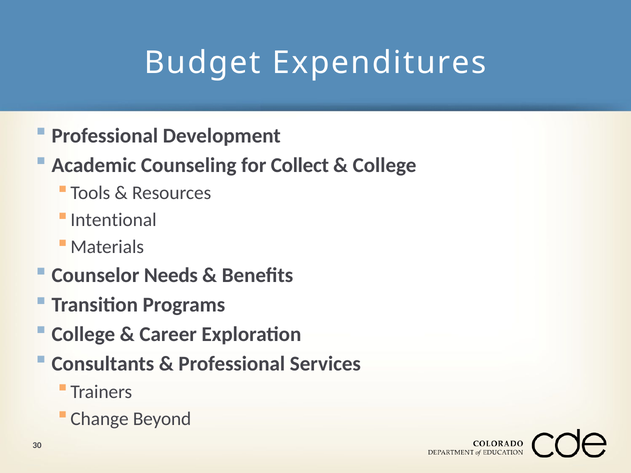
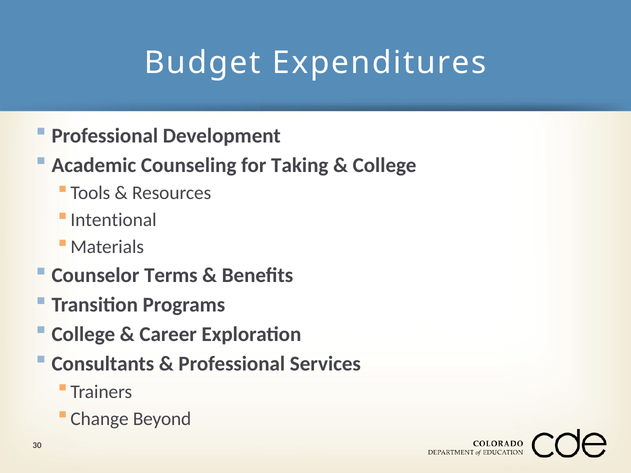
Collect: Collect -> Taking (300, 165)
Needs: Needs -> Terms (171, 276)
